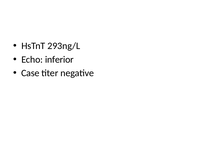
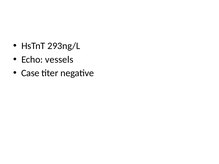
inferior: inferior -> vessels (59, 60)
